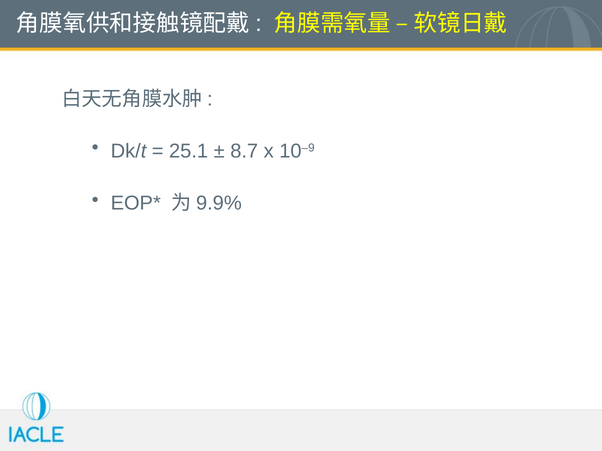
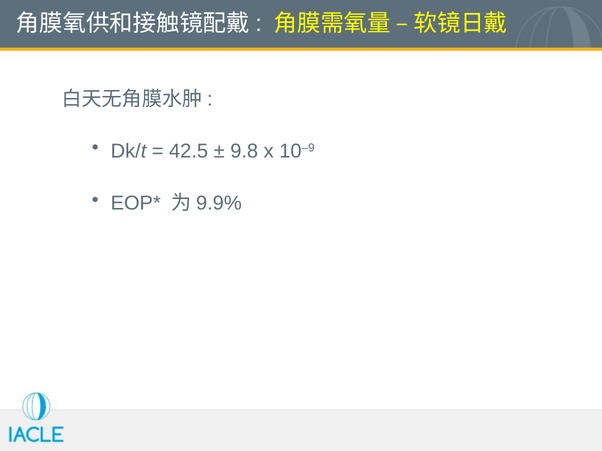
25.1: 25.1 -> 42.5 (189, 151)
8.7: 8.7 -> 9.8 (244, 151)
